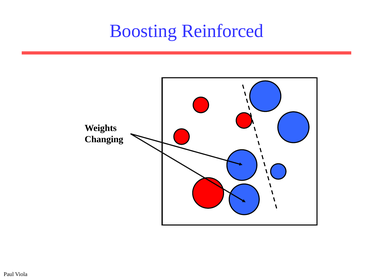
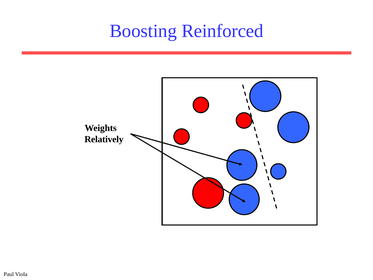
Changing: Changing -> Relatively (104, 139)
